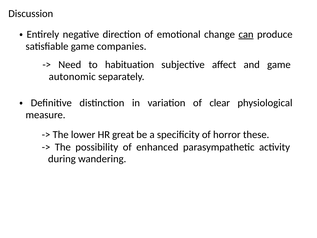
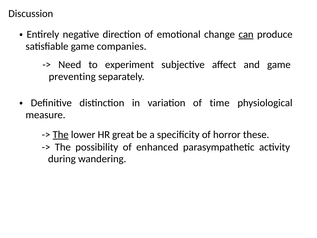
habituation: habituation -> experiment (130, 65)
autonomic: autonomic -> preventing (72, 77)
clear: clear -> time (220, 103)
The underline: none -> present (61, 134)
